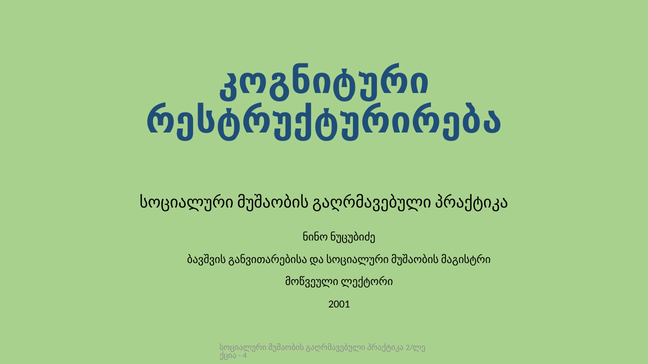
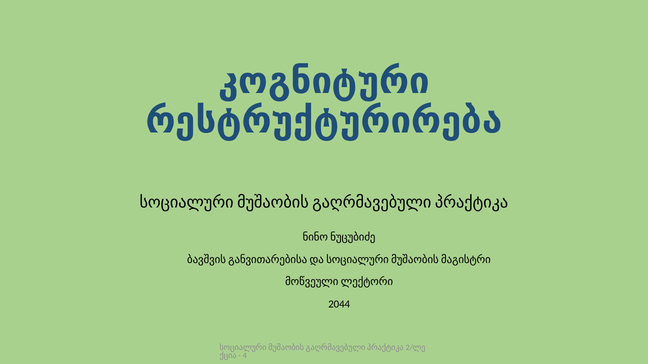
2001: 2001 -> 2044 (339, 304)
